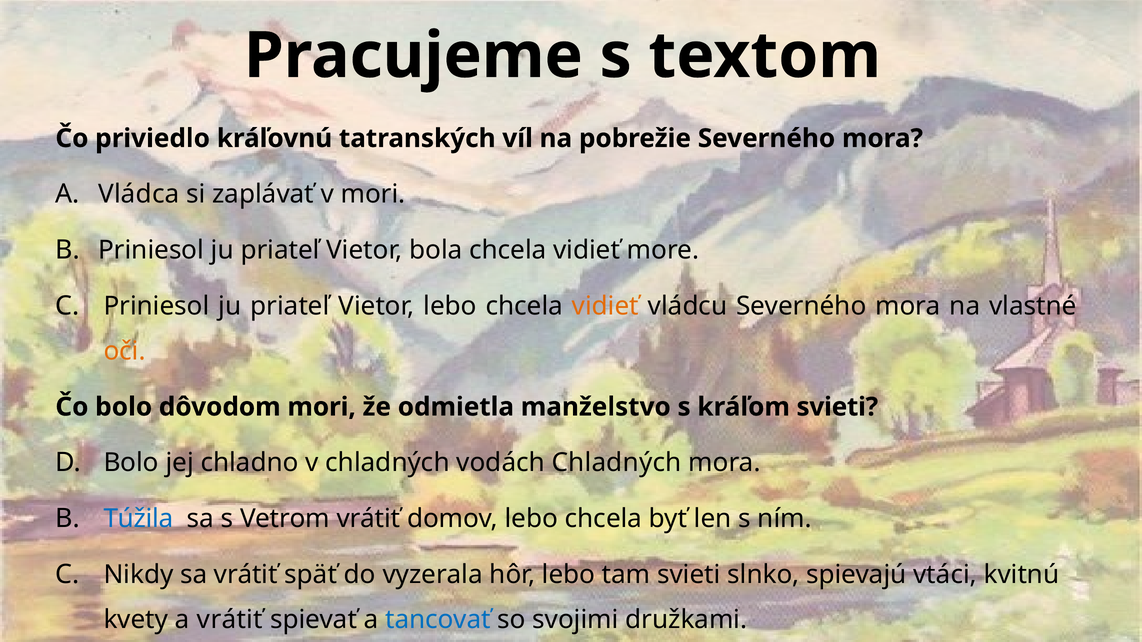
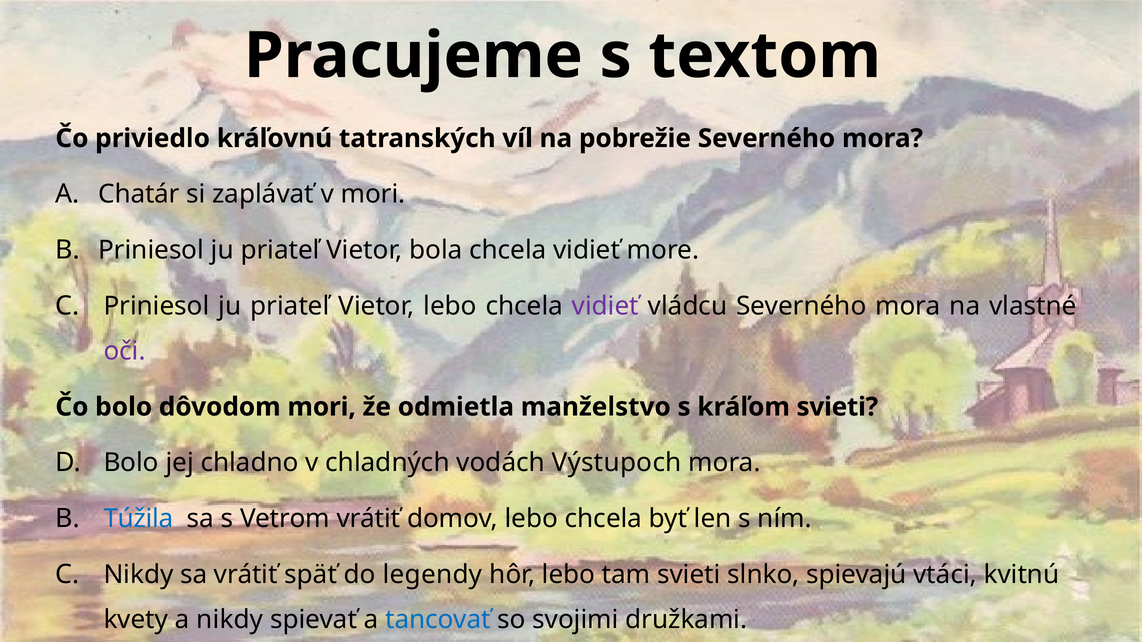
Vládca: Vládca -> Chatár (139, 194)
vidieť colour: orange -> purple (605, 306)
oči colour: orange -> purple (125, 351)
vodách Chladných: Chladných -> Výstupoch (617, 463)
vyzerala: vyzerala -> legendy (432, 575)
a vrátiť: vrátiť -> nikdy (230, 620)
